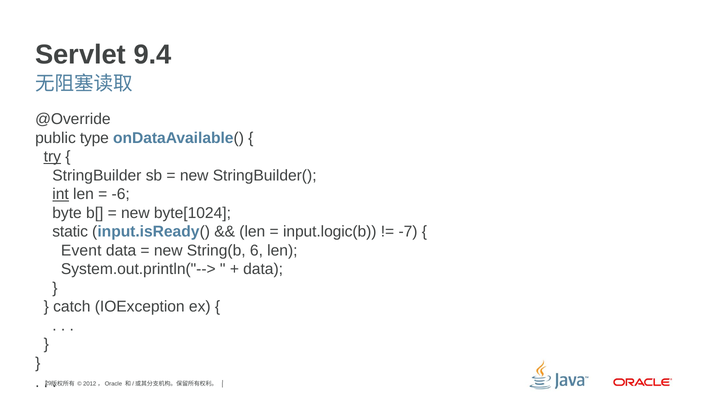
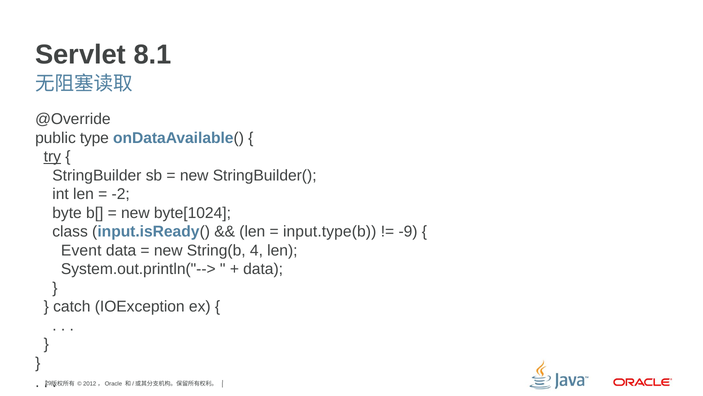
9.4: 9.4 -> 8.1 (153, 55)
int underline: present -> none (61, 194)
-6: -6 -> -2 (121, 194)
static: static -> class (70, 231)
input.logic(b: input.logic(b -> input.type(b (330, 231)
-7: -7 -> -9 (408, 231)
6: 6 -> 4 (256, 250)
